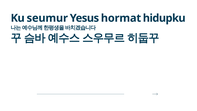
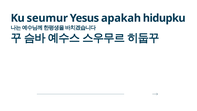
hormat: hormat -> apakah (121, 18)
